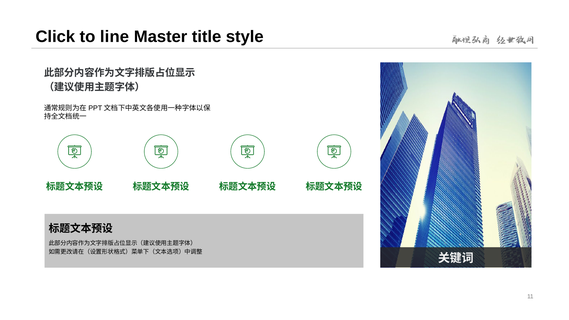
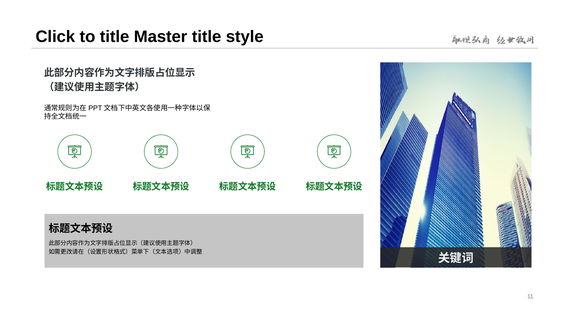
to line: line -> title (115, 37)
